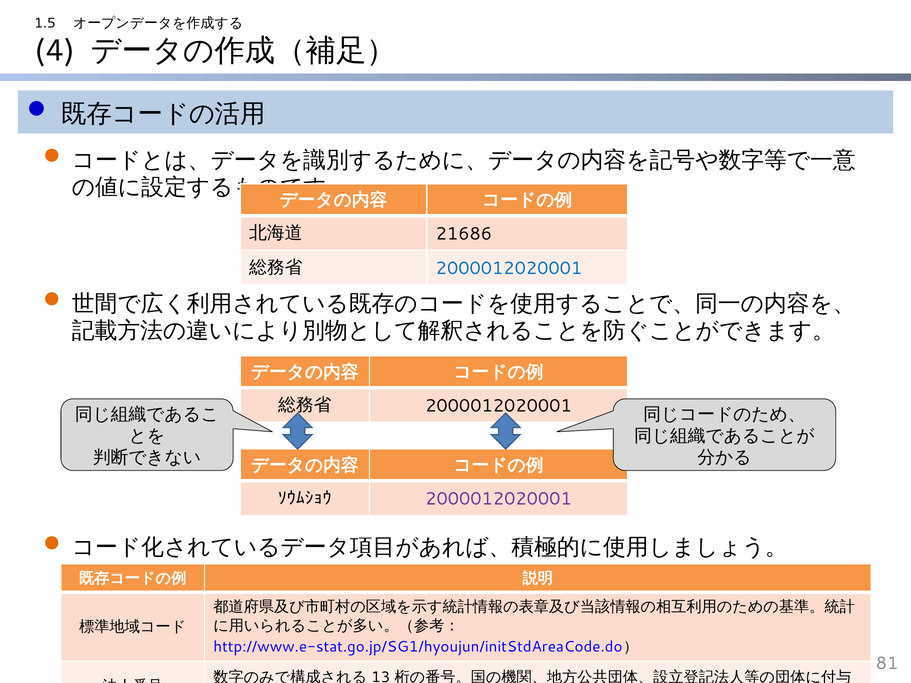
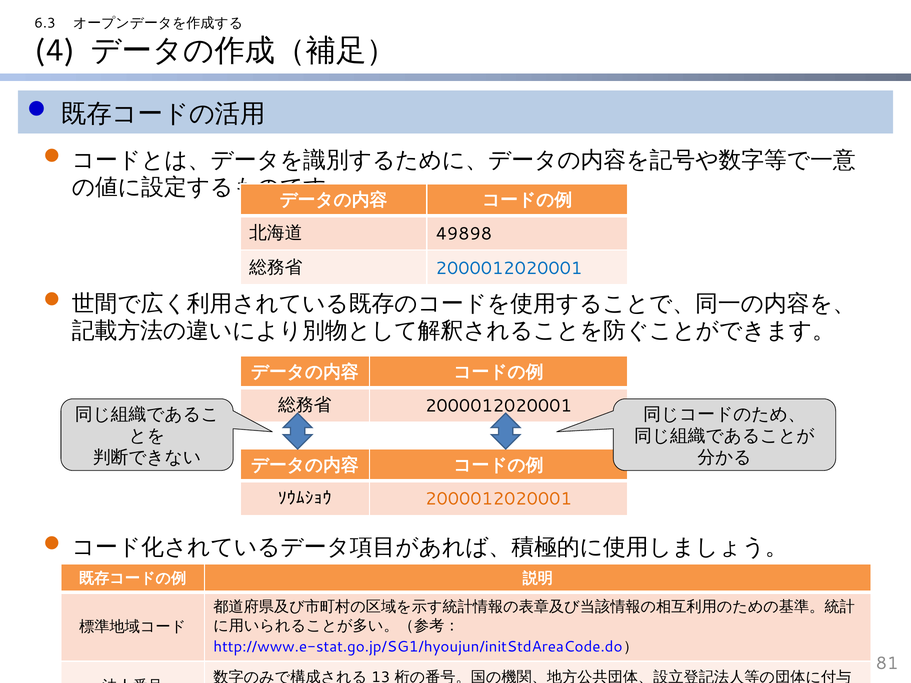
1.5: 1.5 -> 6.3 (45, 23)
21686: 21686 -> 49898 (464, 234)
2000012020001 colour: purple -> orange (499, 499)
